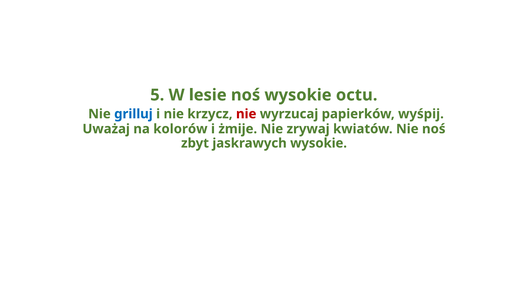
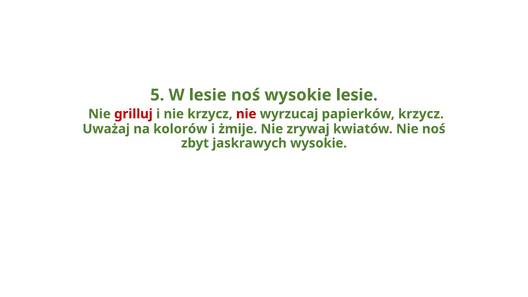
wysokie octu: octu -> lesie (357, 95)
grilluj colour: blue -> red (133, 114)
papierków wyśpij: wyśpij -> krzycz (421, 114)
